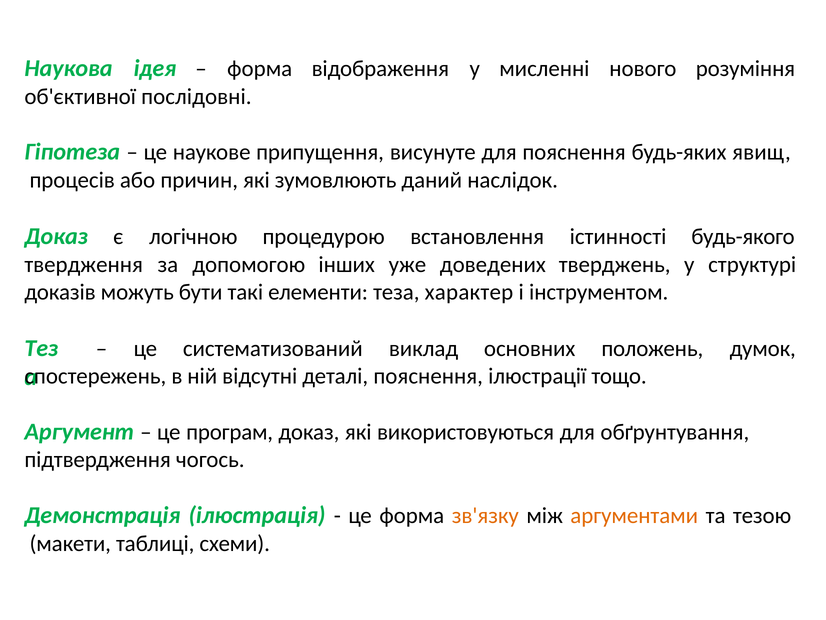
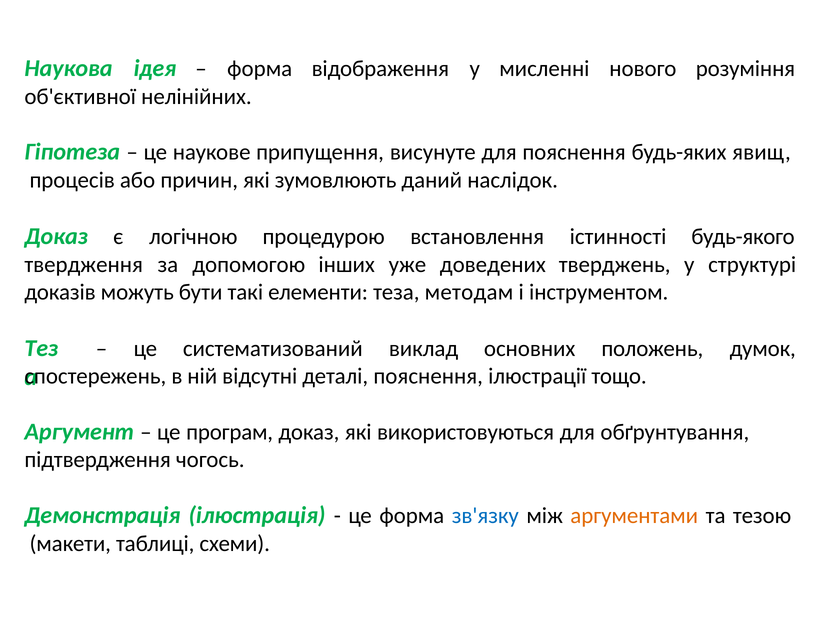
послідовні: послідовні -> нелінійних (196, 97)
характер: характер -> методам (469, 292)
зв'язку colour: orange -> blue (485, 515)
